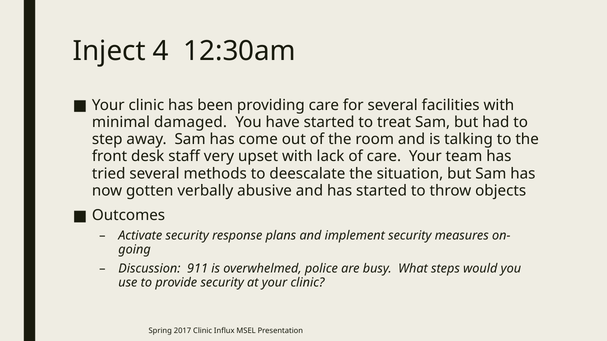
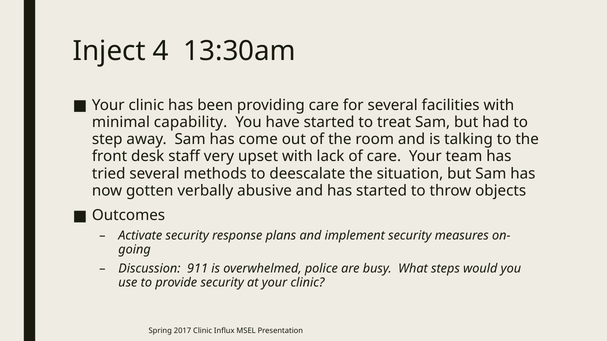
12:30am: 12:30am -> 13:30am (240, 51)
damaged: damaged -> capability (191, 122)
